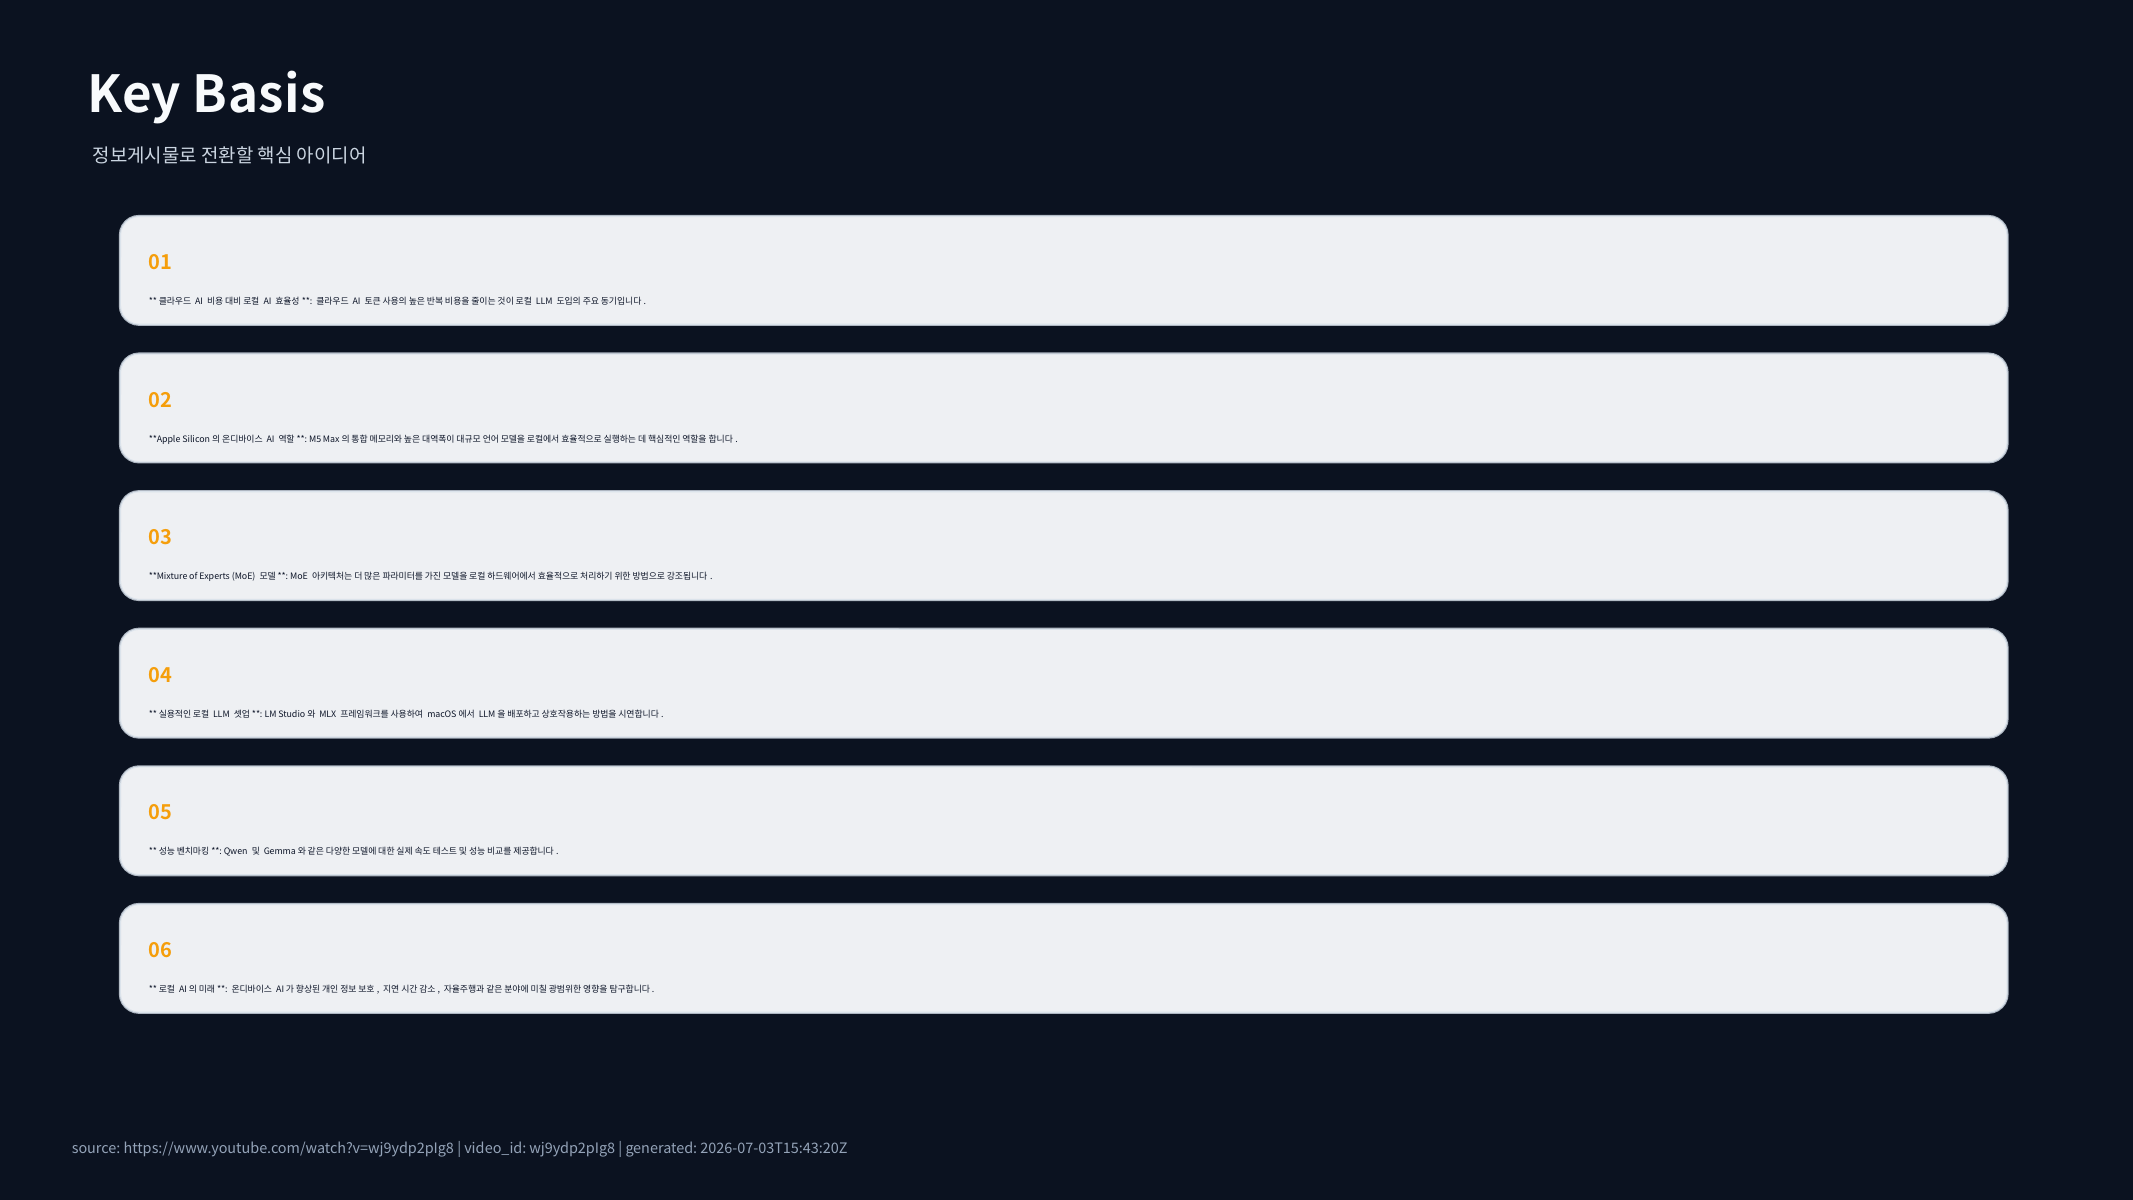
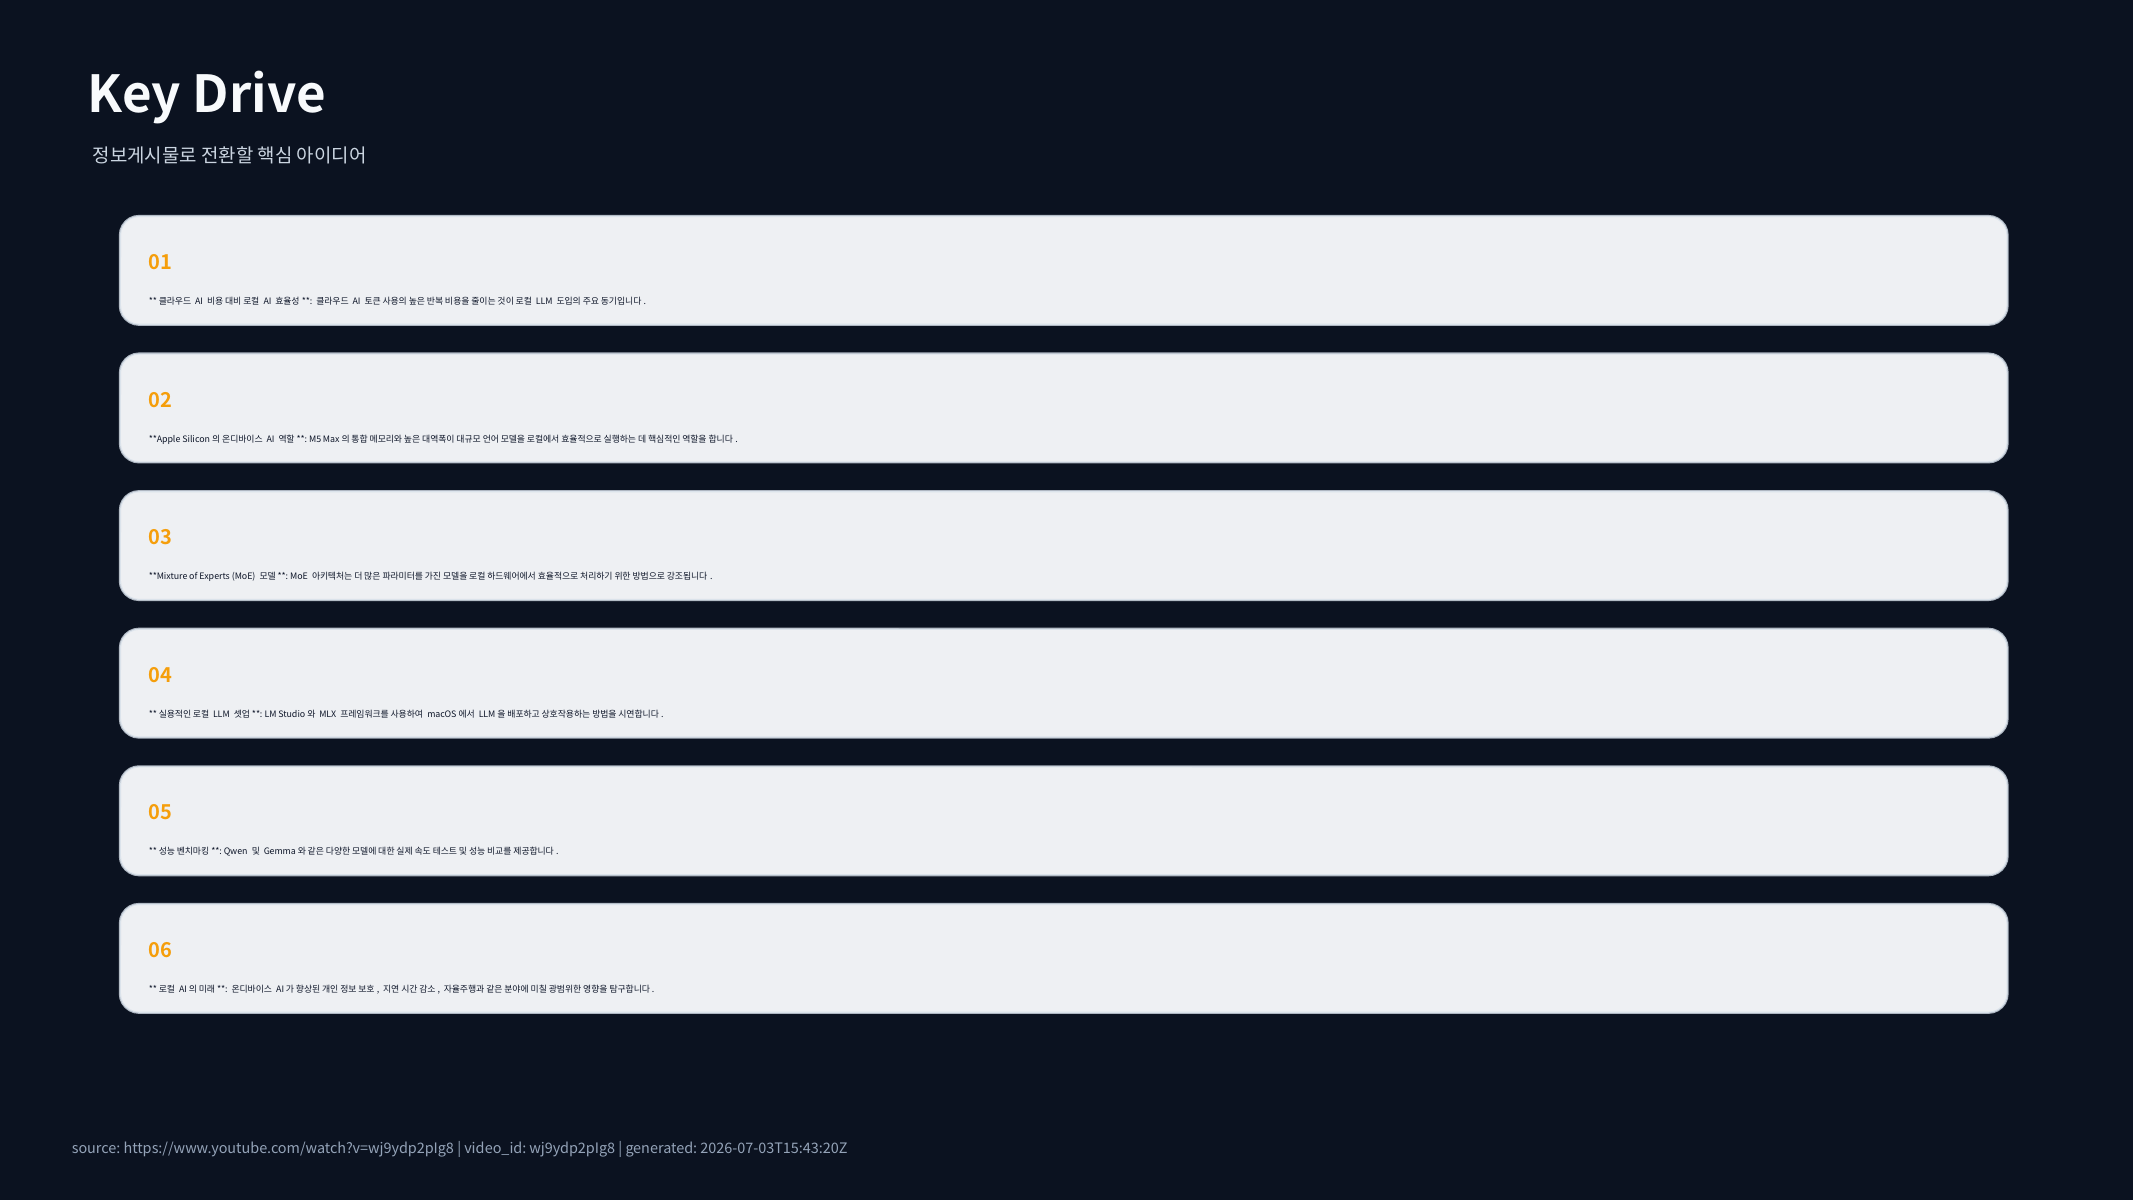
Basis: Basis -> Drive (260, 96)
